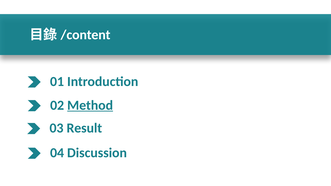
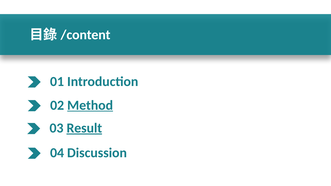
Result underline: none -> present (84, 128)
